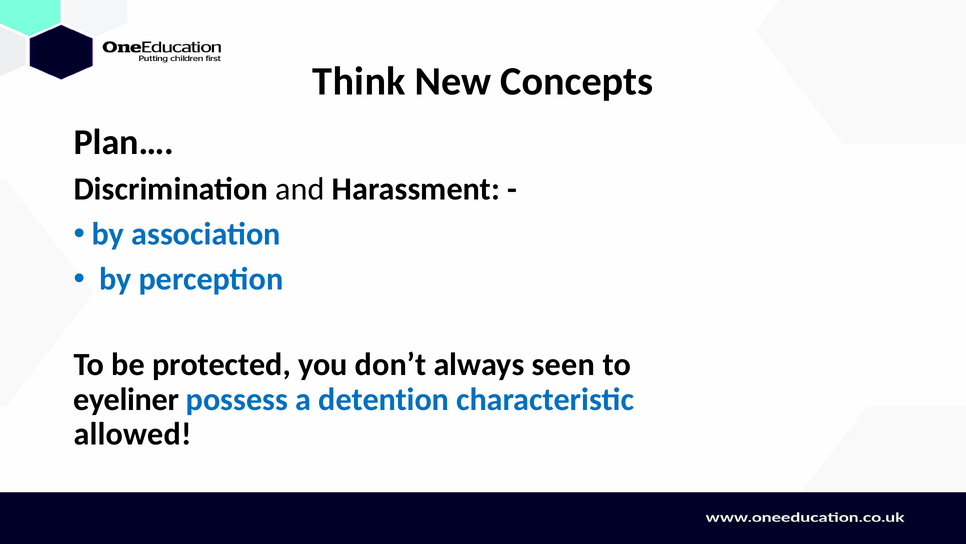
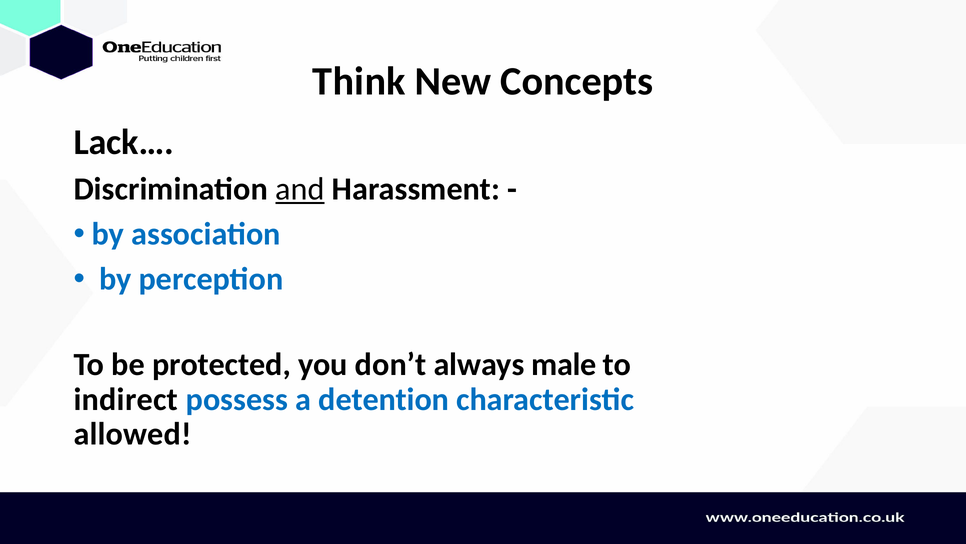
Plan…: Plan… -> Lack… (124, 142)
and underline: none -> present (300, 189)
seen: seen -> male (564, 364)
eyeliner: eyeliner -> indirect (126, 399)
